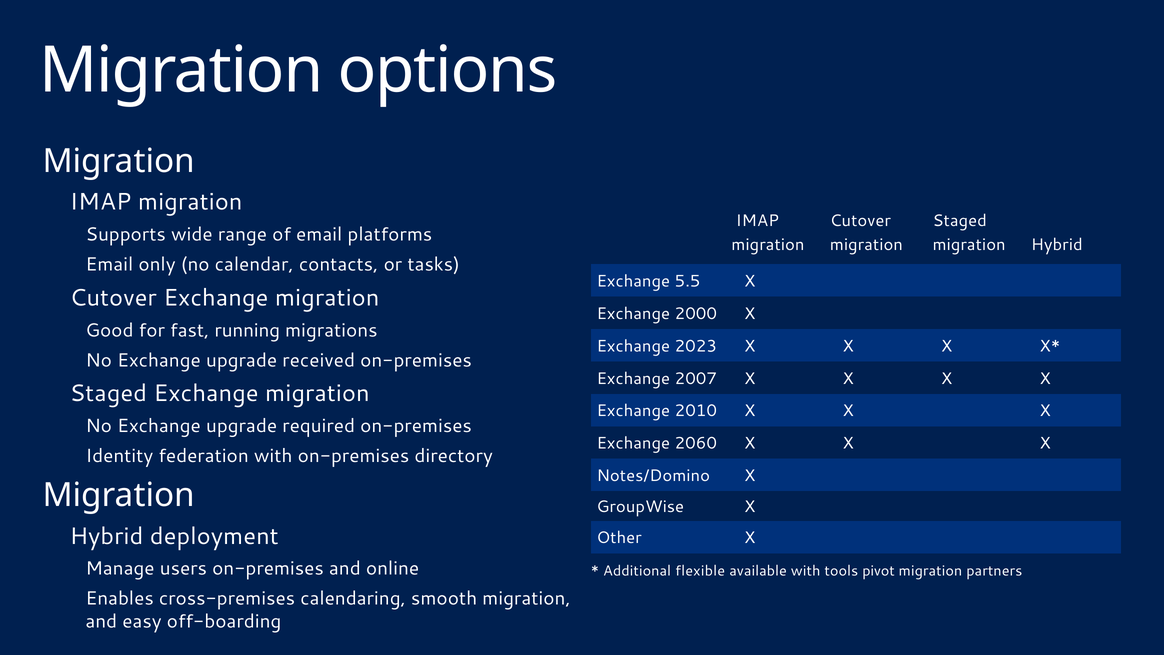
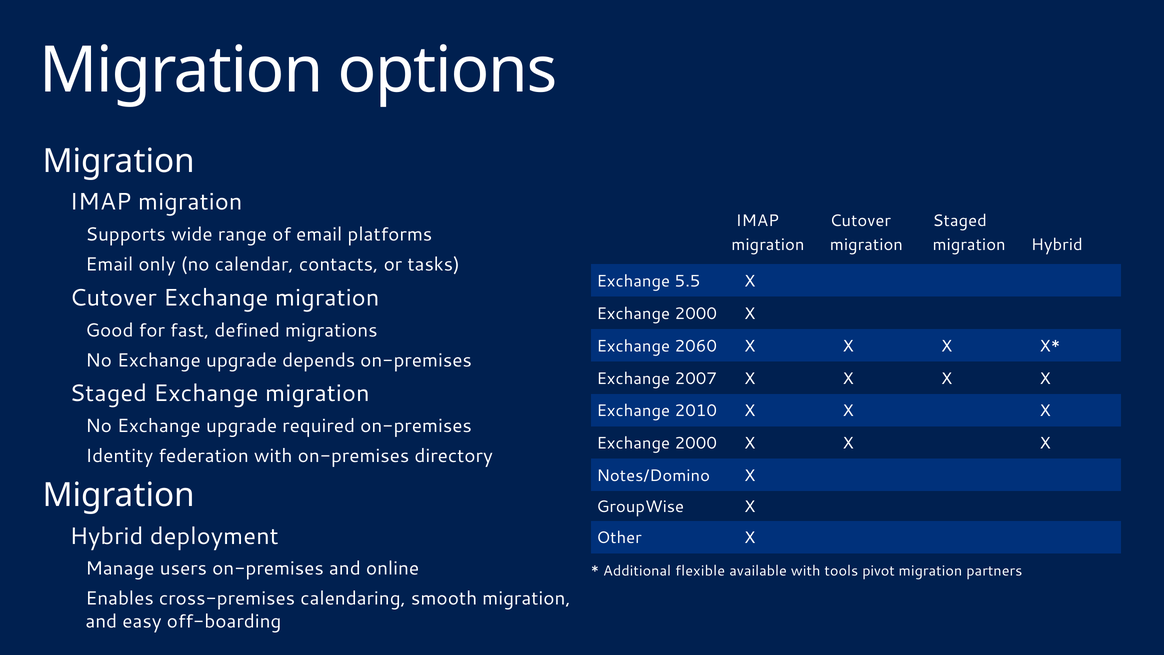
running: running -> defined (247, 330)
2023: 2023 -> 2060 (696, 346)
received: received -> depends (319, 360)
2060: 2060 -> 2000 (696, 443)
